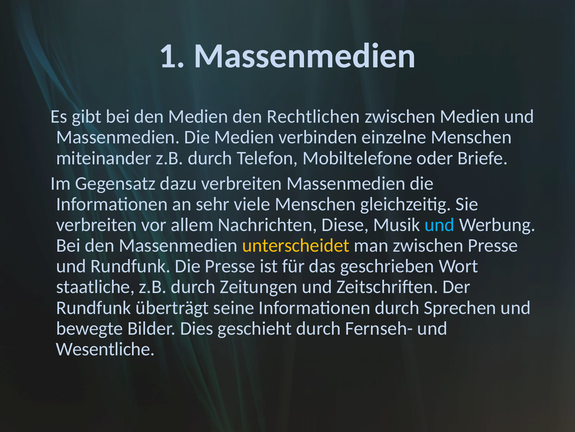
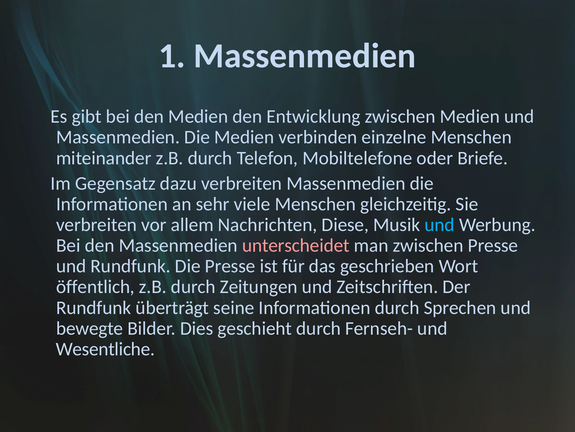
Rechtlichen: Rechtlichen -> Entwicklung (314, 116)
unterscheidet colour: yellow -> pink (296, 245)
staatliche: staatliche -> öffentlich (95, 286)
